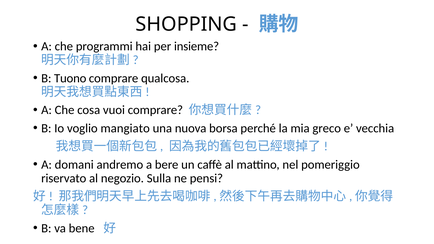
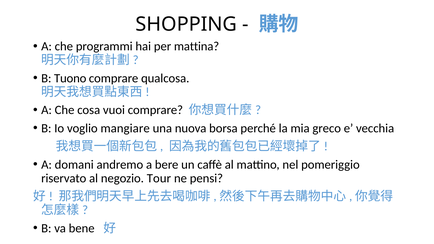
insieme: insieme -> mattina (197, 46)
mangiato: mangiato -> mangiare (125, 128)
Sulla: Sulla -> Tour (159, 178)
